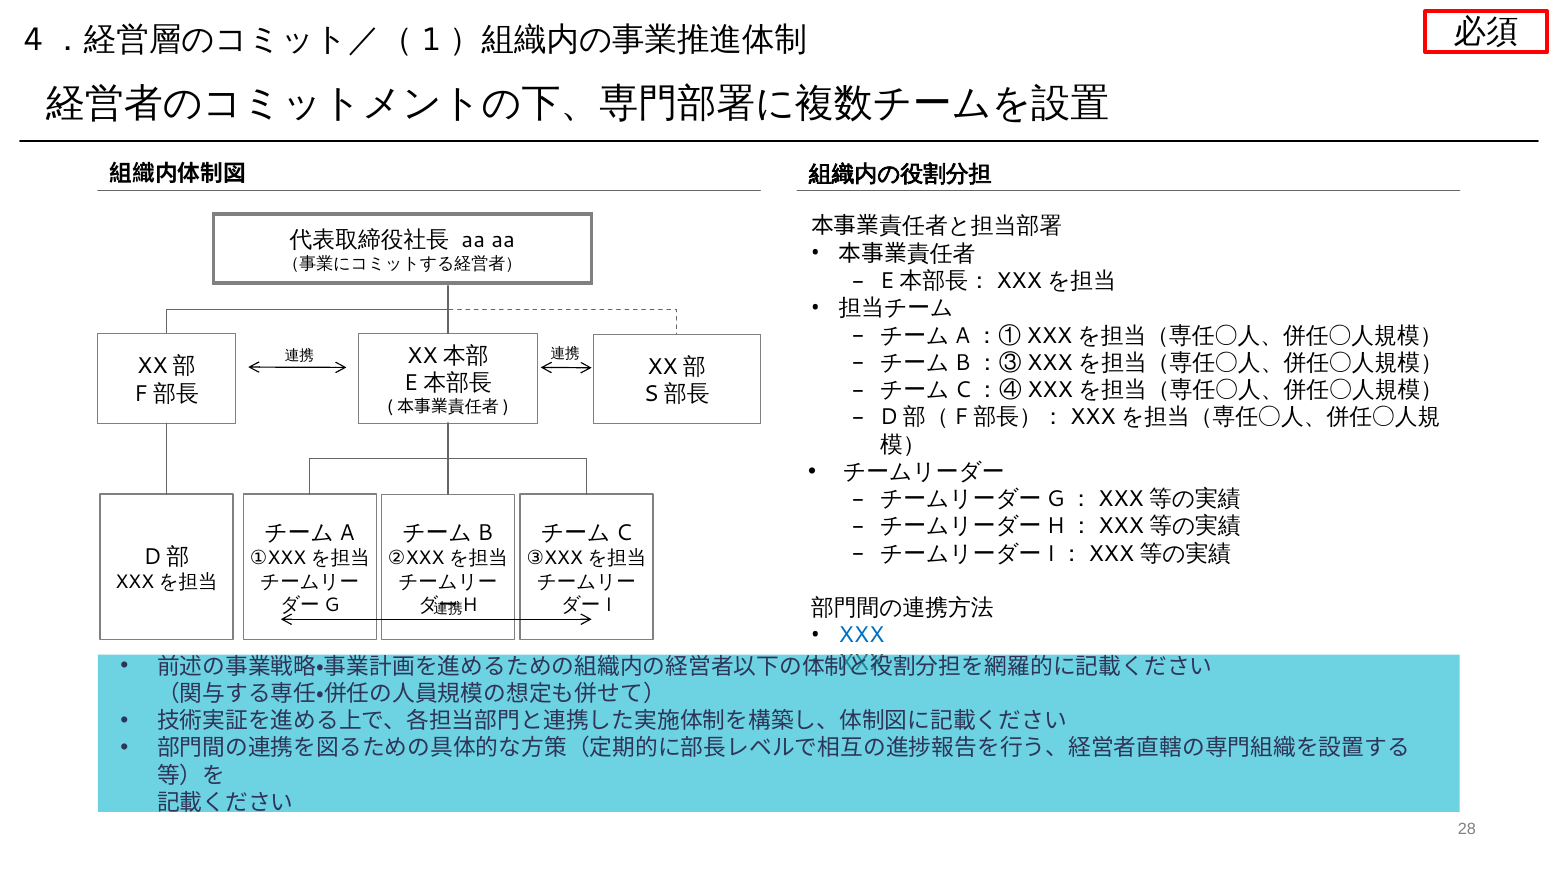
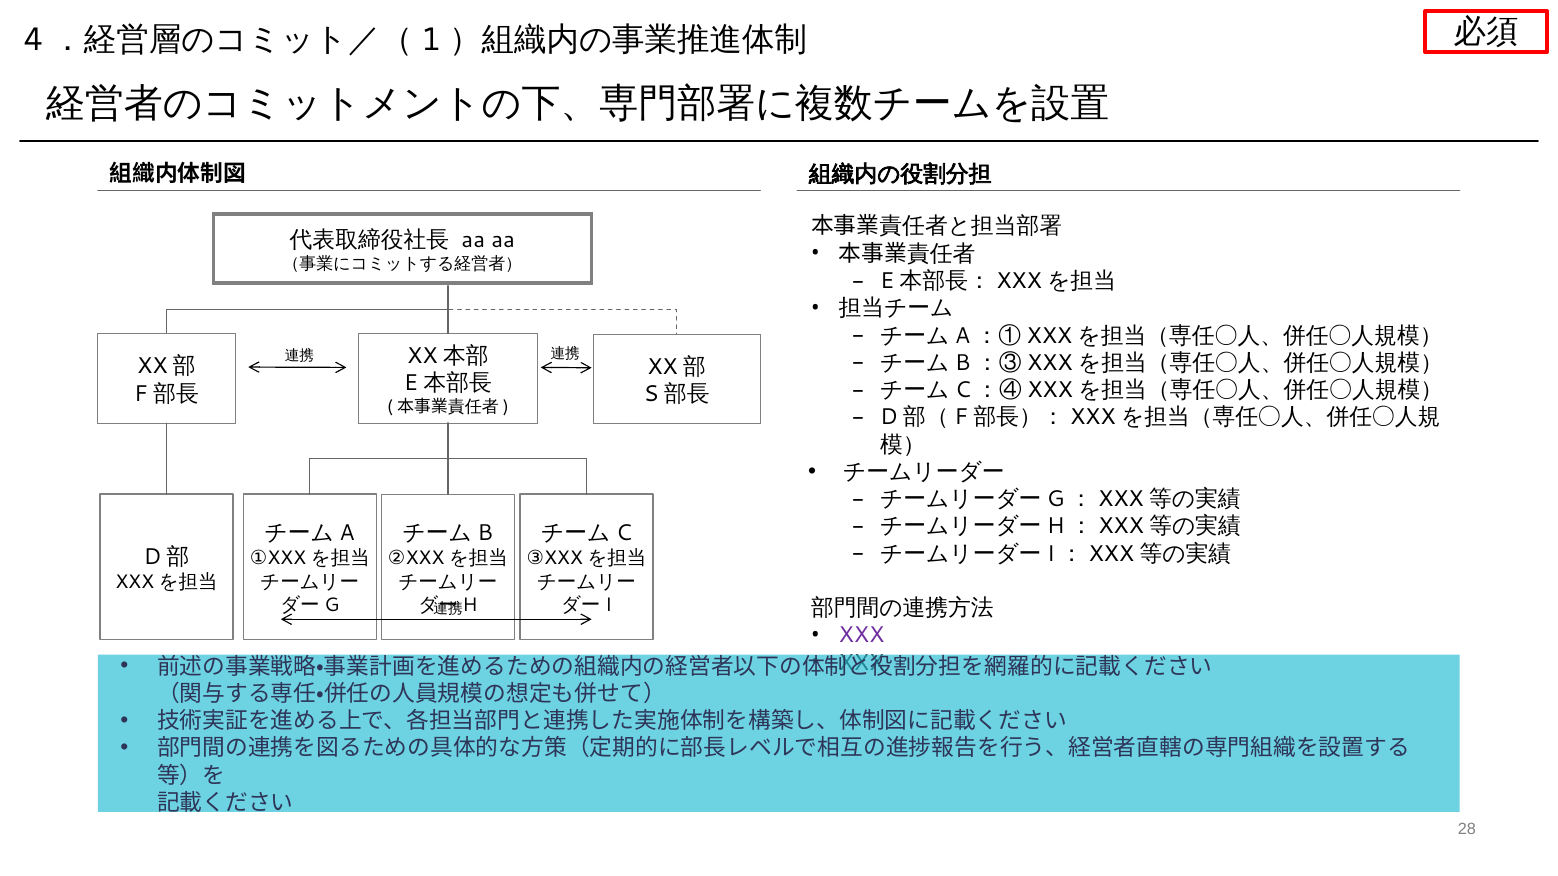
XXX colour: blue -> purple (861, 636)
